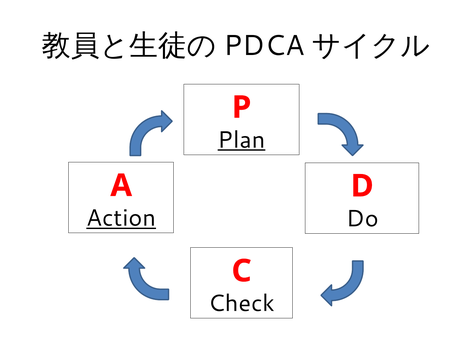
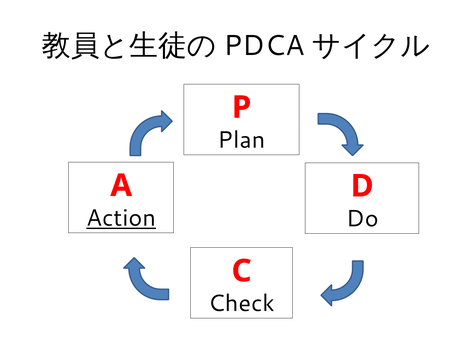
Plan underline: present -> none (242, 140)
